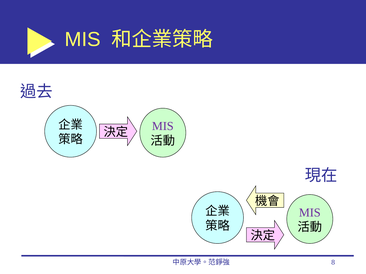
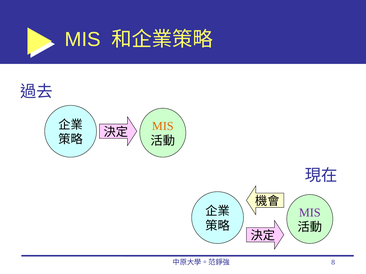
MIS colour: purple -> orange (163, 126)
